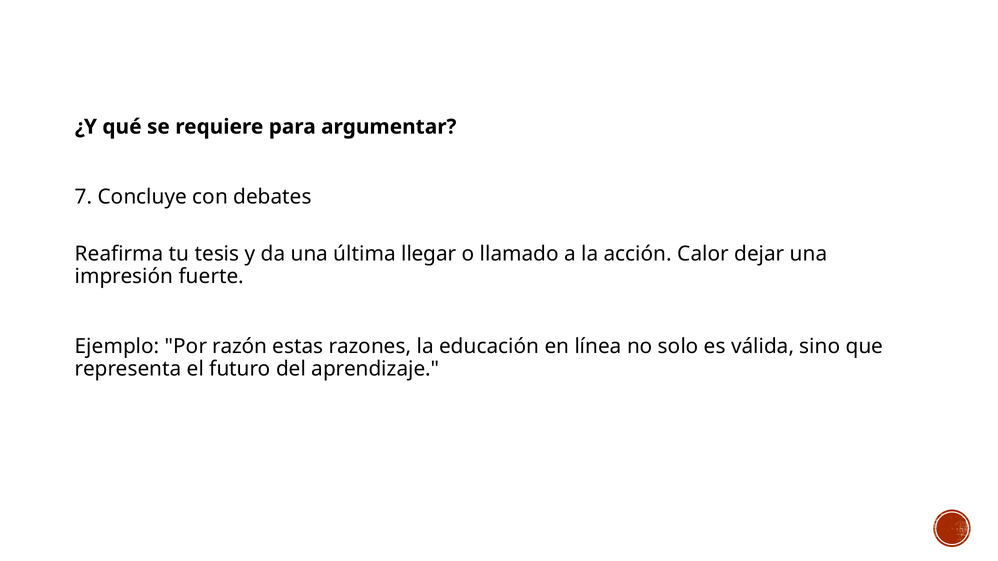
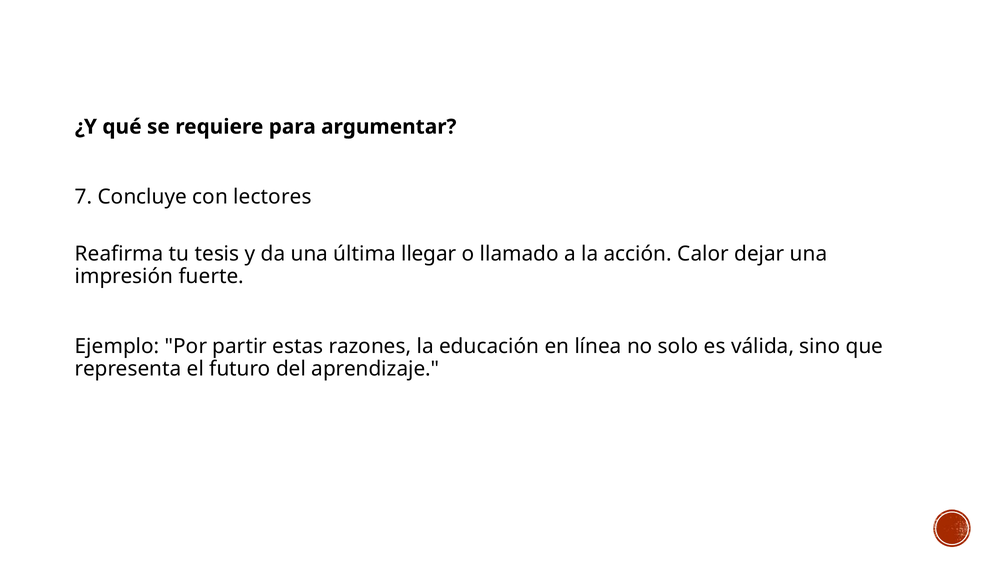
debates: debates -> lectores (272, 197)
razón: razón -> partir (240, 347)
